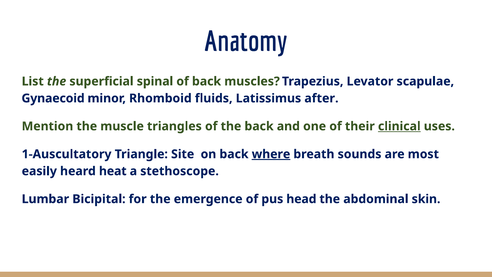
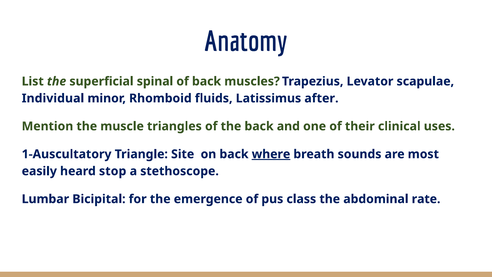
Gynaecoid: Gynaecoid -> Individual (53, 98)
clinical underline: present -> none (399, 126)
heat: heat -> stop (113, 171)
head: head -> class (301, 199)
skin: skin -> rate (426, 199)
